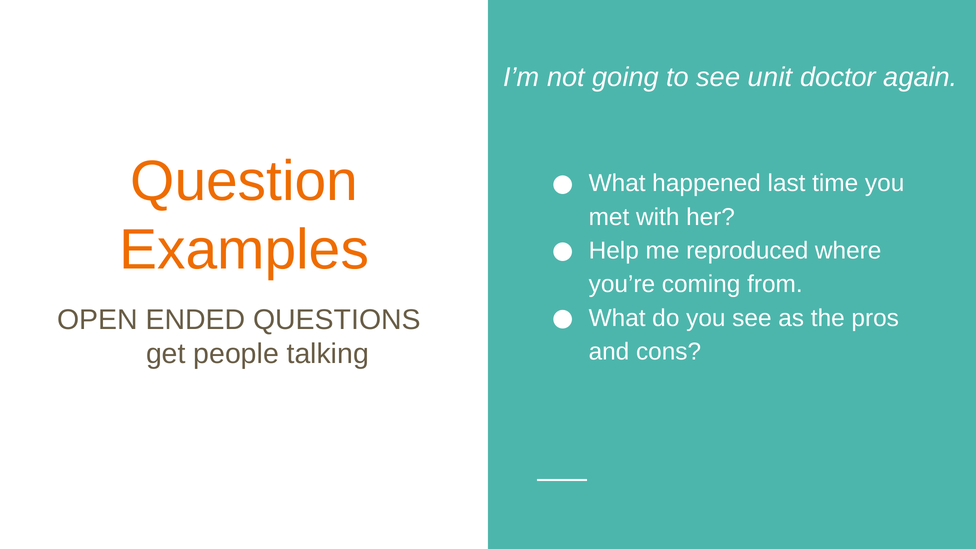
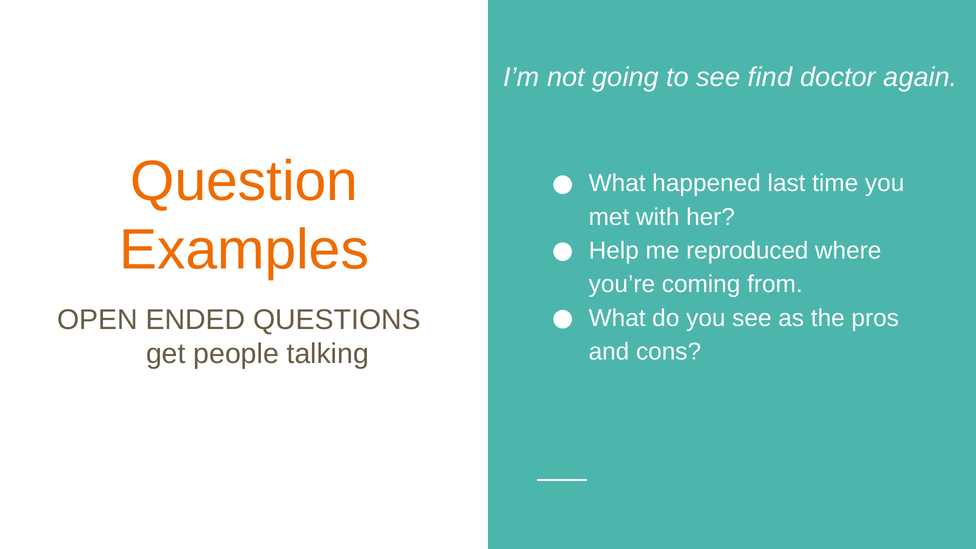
unit: unit -> find (770, 77)
